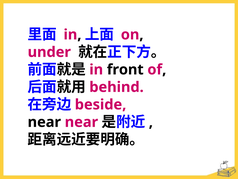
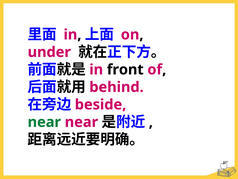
near colour: black -> green (44, 122)
